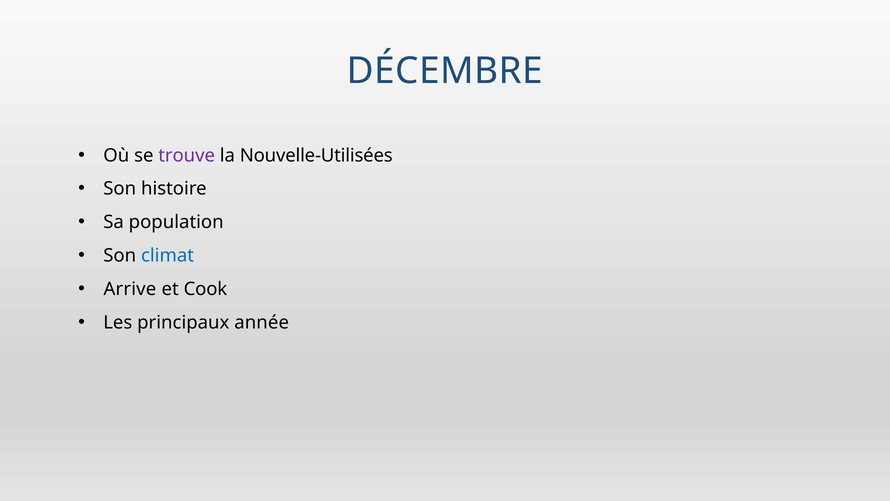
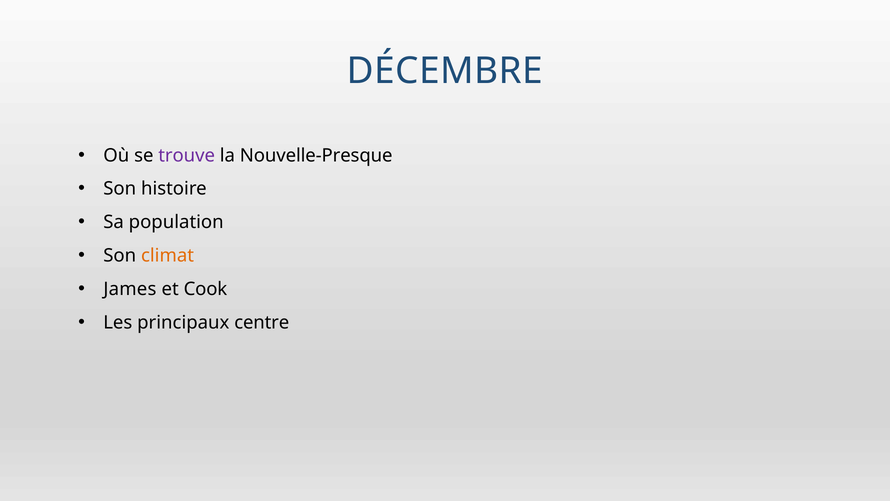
Nouvelle-Utilisées: Nouvelle-Utilisées -> Nouvelle-Presque (316, 155)
climat colour: blue -> orange (168, 256)
Arrive: Arrive -> James (130, 289)
année: année -> centre (262, 322)
